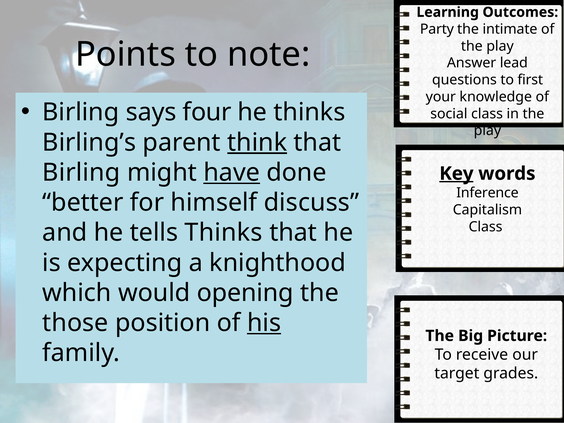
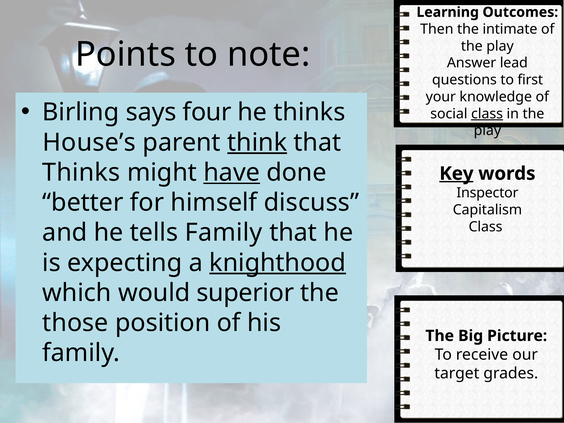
Party: Party -> Then (437, 29)
class underline: none -> present (487, 114)
Birling’s: Birling’s -> House’s (89, 142)
Birling: Birling -> Thinks (81, 173)
Inference: Inference -> Inspector (487, 193)
tells Thinks: Thinks -> Family (224, 233)
knighthood underline: none -> present (278, 263)
opening: opening -> superior (245, 293)
his underline: present -> none (264, 323)
